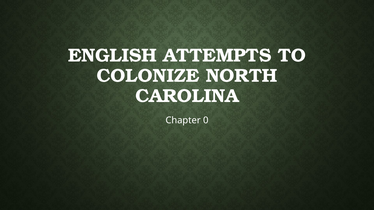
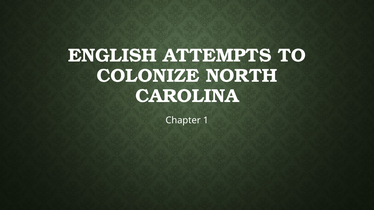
0: 0 -> 1 (206, 120)
